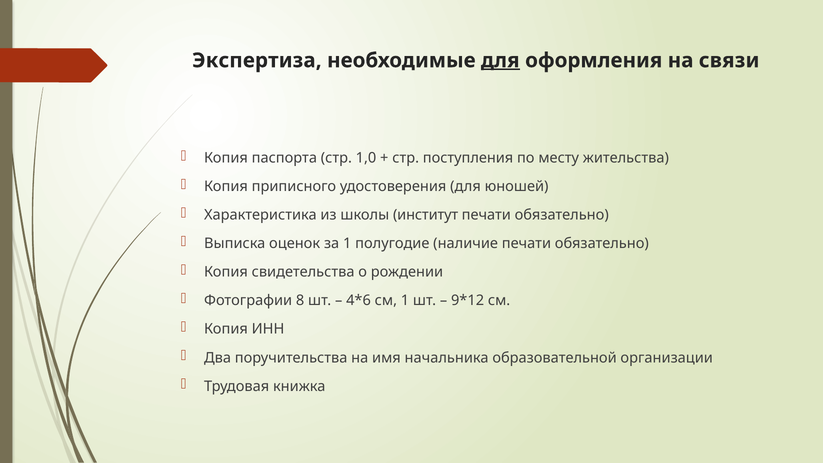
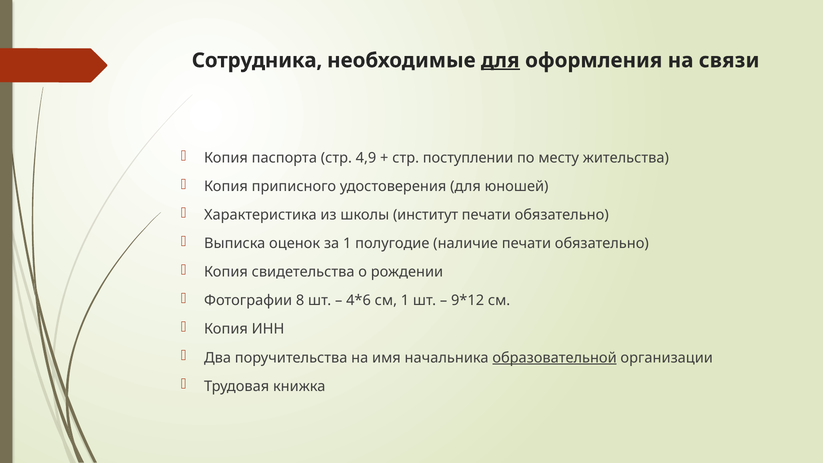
Экспертиза: Экспертиза -> Сотрудника (257, 60)
1,0: 1,0 -> 4,9 (366, 158)
поступления: поступления -> поступлении (468, 158)
образовательной underline: none -> present (555, 358)
